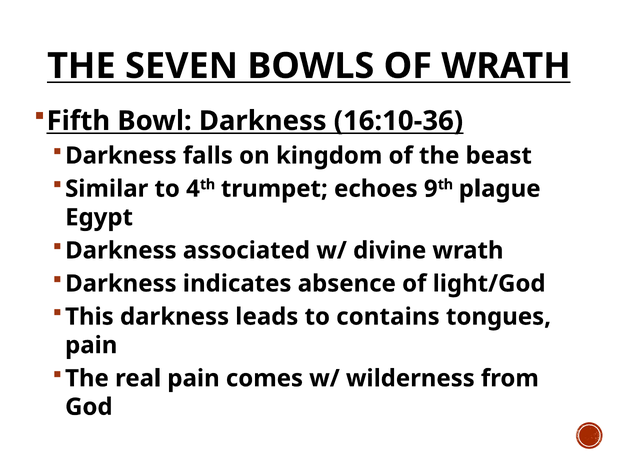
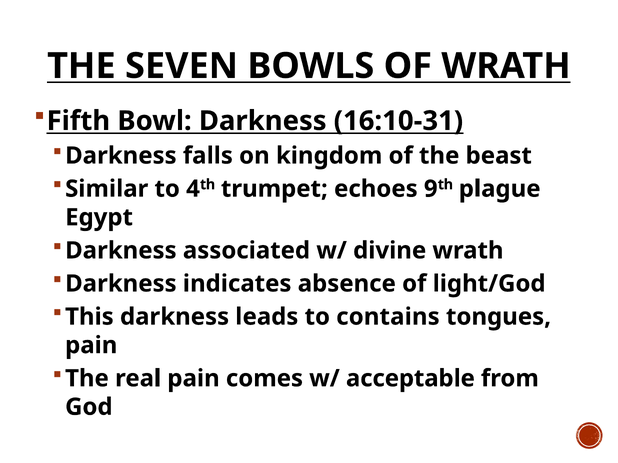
16:10-36: 16:10-36 -> 16:10-31 (398, 121)
wilderness: wilderness -> acceptable (410, 379)
